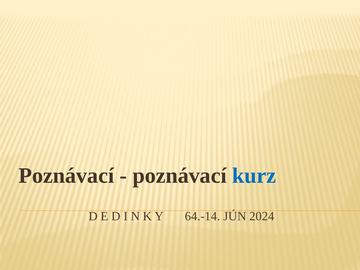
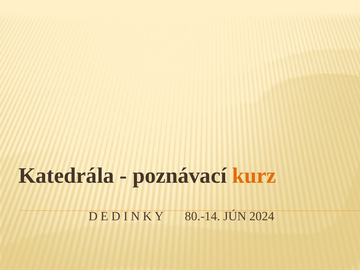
Poznávací: Poznávací -> Katedrála (66, 176)
kurz colour: blue -> orange (254, 176)
64.-14: 64.-14 -> 80.-14 (203, 216)
